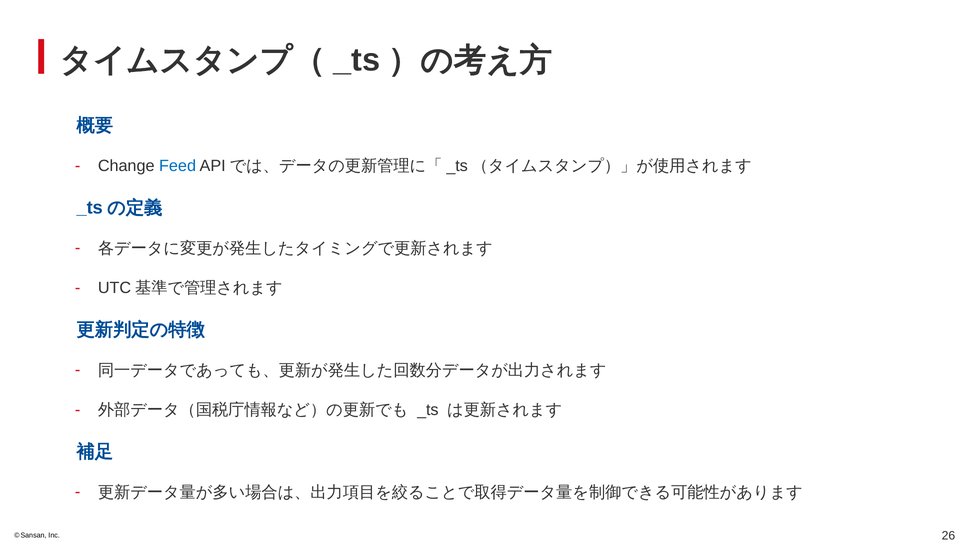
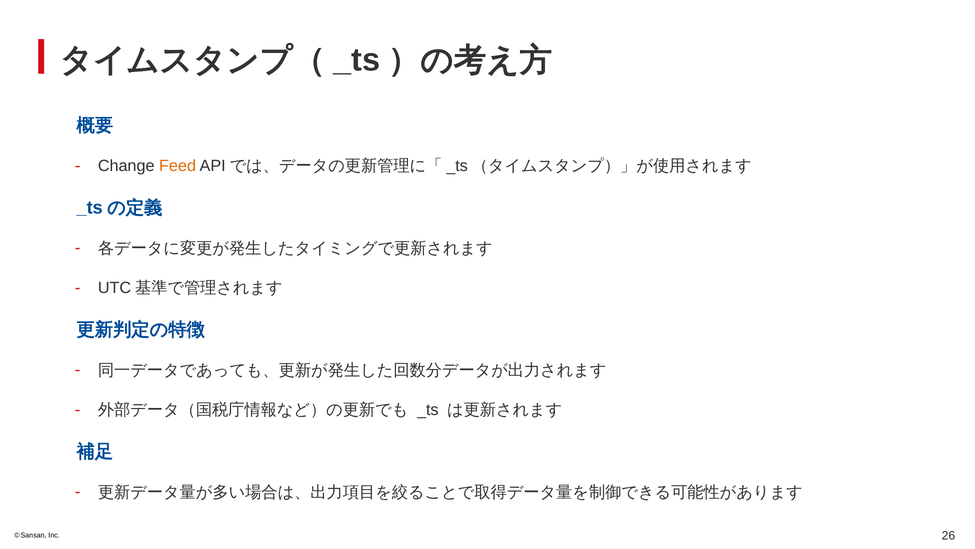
Feed colour: blue -> orange (178, 166)
